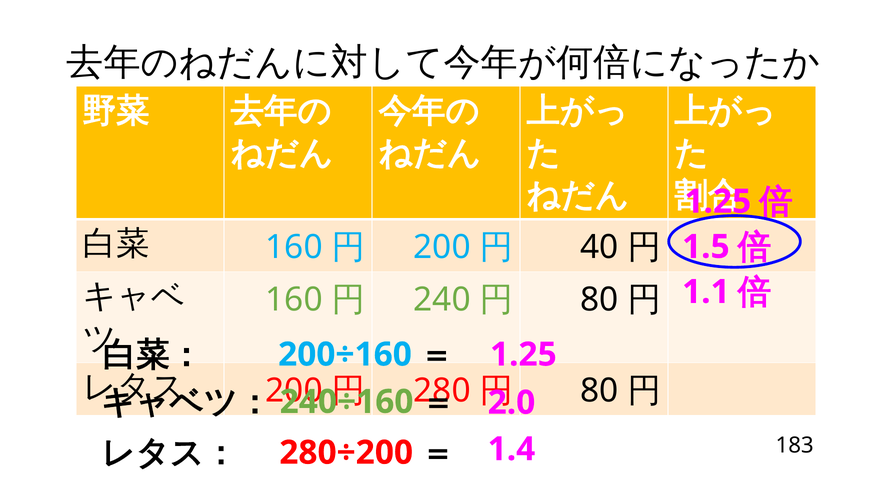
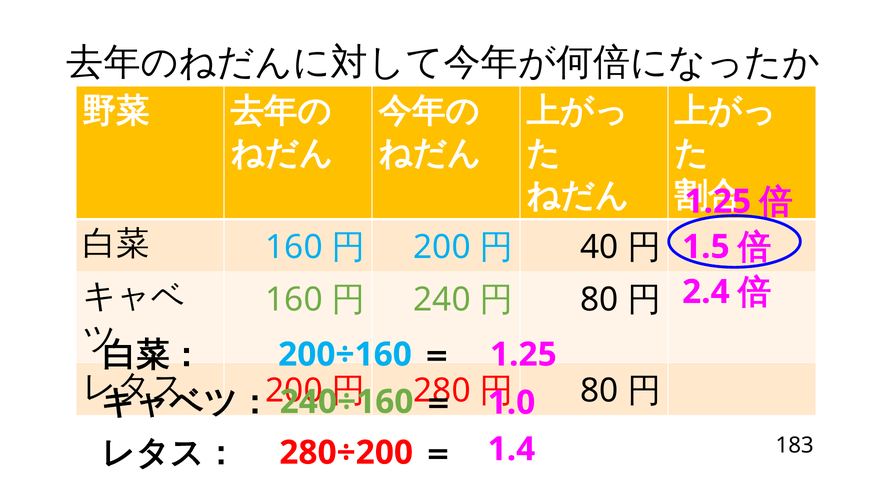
1.1: 1.1 -> 2.4 (706, 292)
2.0: 2.0 -> 1.0 (511, 402)
